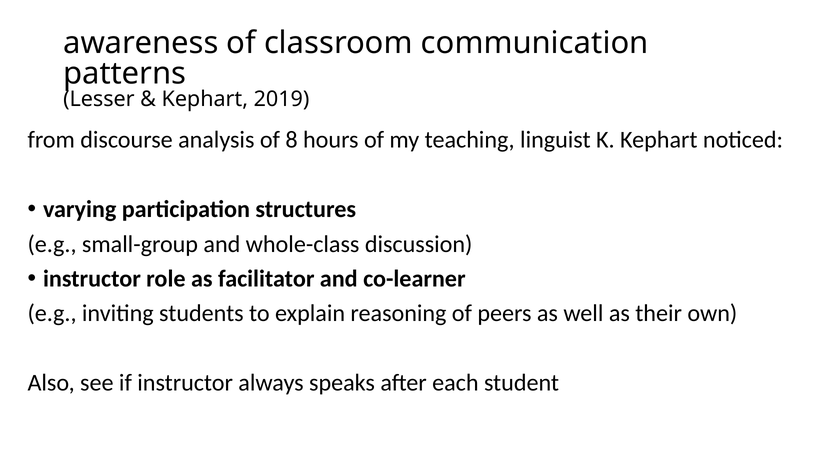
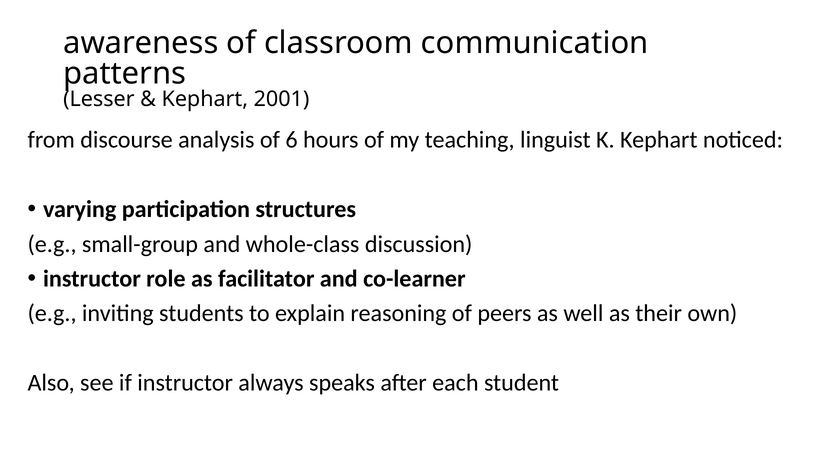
2019: 2019 -> 2001 (282, 99)
8: 8 -> 6 (292, 140)
